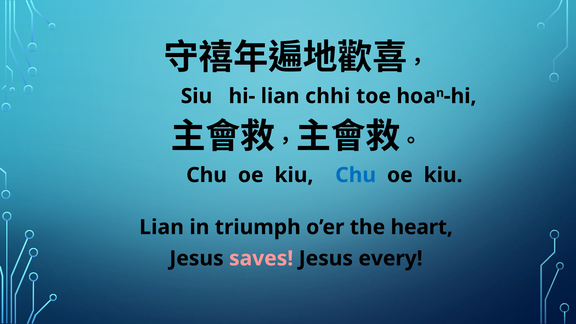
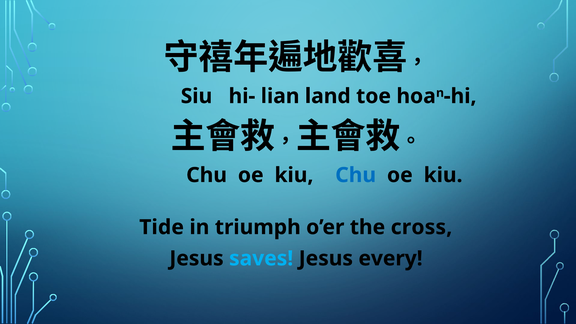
chhi: chhi -> land (328, 96)
Lian: Lian -> Tide (162, 227)
heart: heart -> cross (421, 227)
saves colour: pink -> light blue (261, 258)
